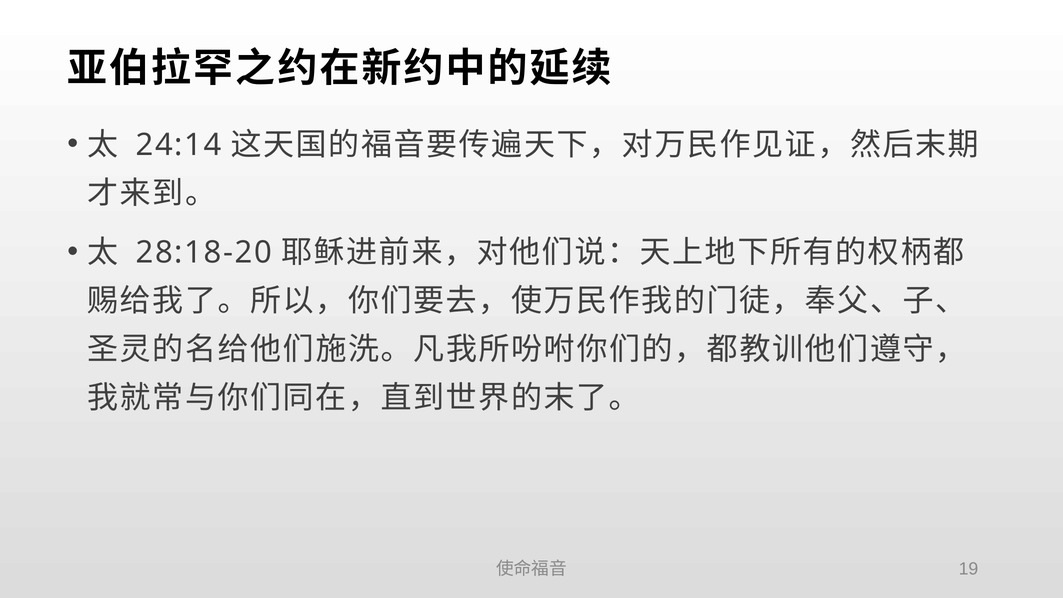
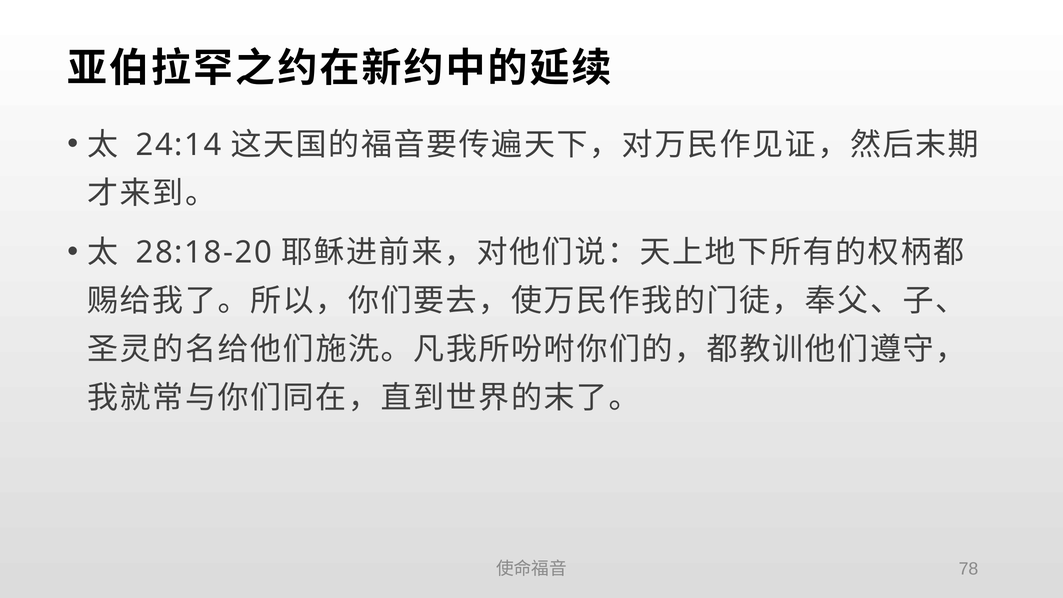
19: 19 -> 78 (968, 569)
